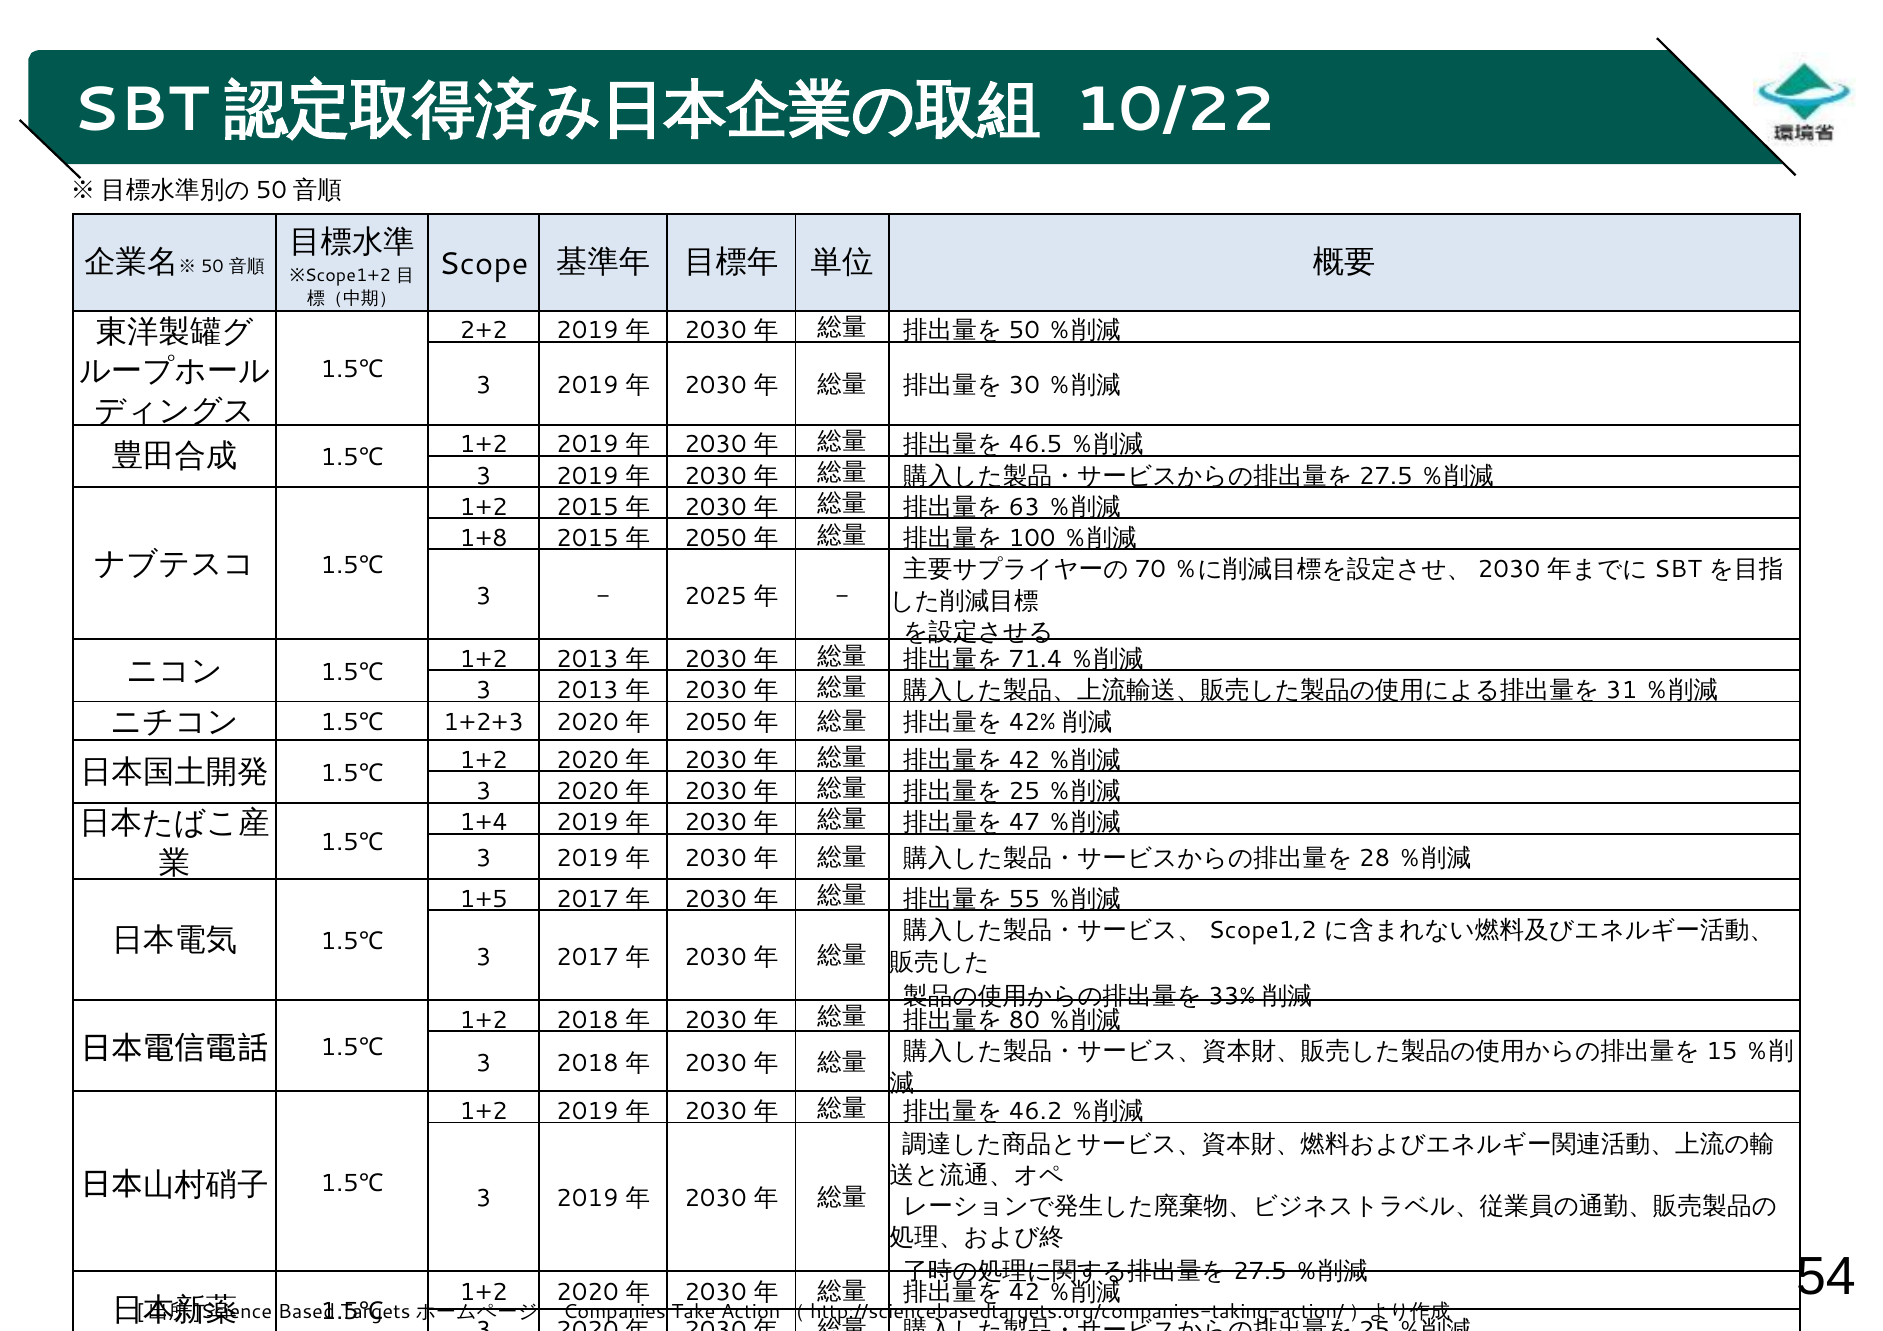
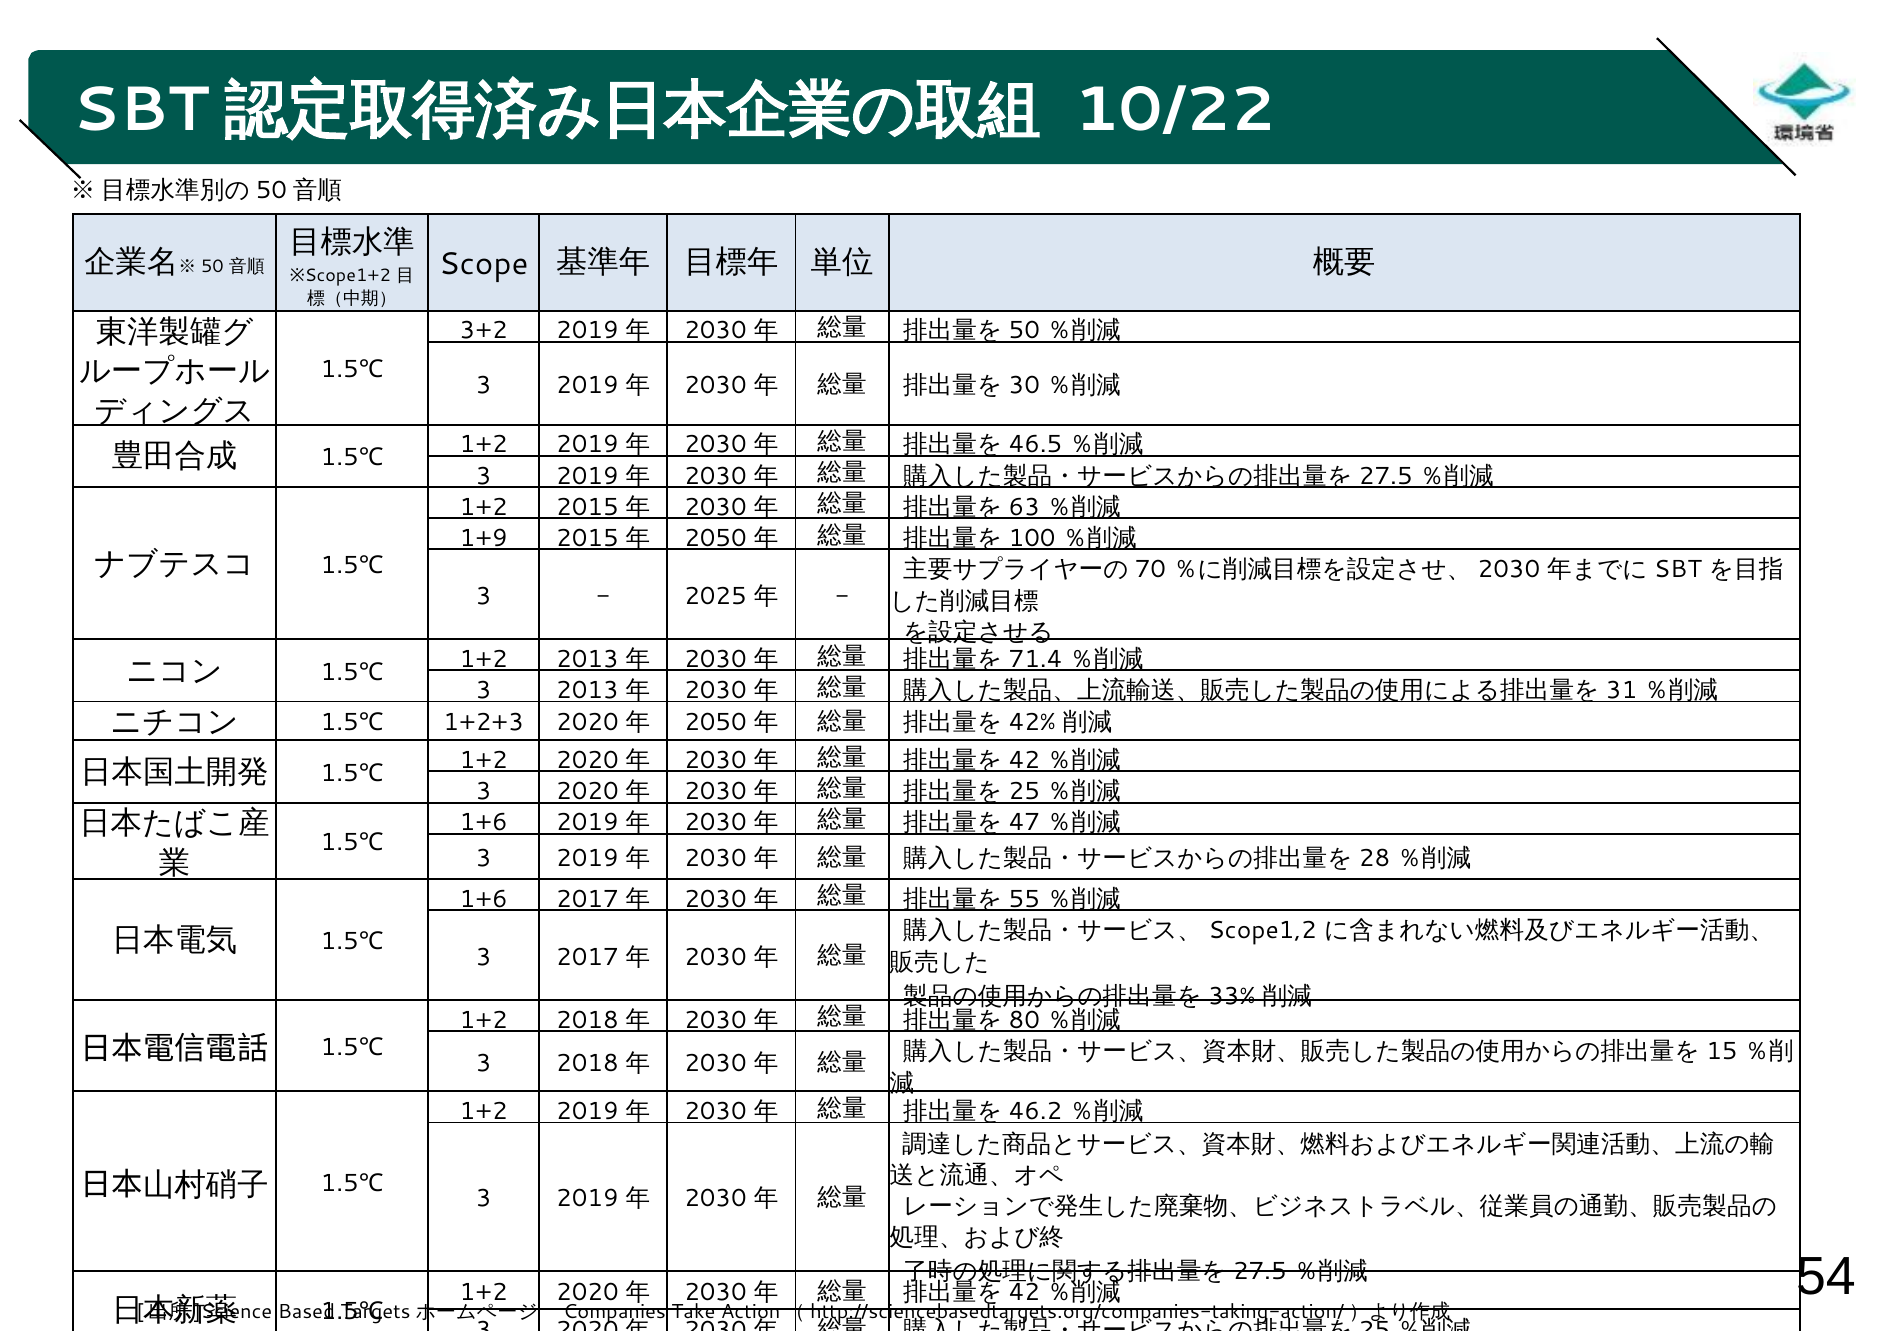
2+2: 2+2 -> 3+2 (484, 331)
1+8: 1+8 -> 1+9 (484, 538)
1+4: 1+4 -> 1+6 (484, 823)
1+5: 1+5 -> 1+6 (484, 899)
